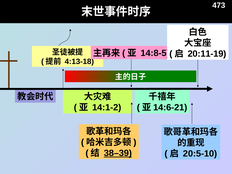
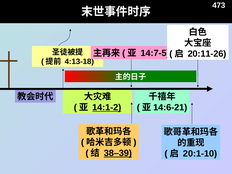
20:11-19: 20:11-19 -> 20:11-26 (207, 54)
14:8-5: 14:8-5 -> 14:7-5 (155, 53)
14:1-2 underline: none -> present (107, 107)
20:5-10: 20:5-10 -> 20:1-10 (200, 154)
